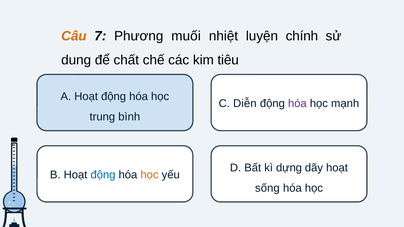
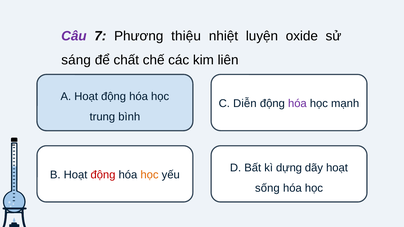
Câu colour: orange -> purple (74, 36)
muối: muối -> thiệu (186, 36)
chính: chính -> oxide (302, 36)
dung: dung -> sáng (76, 60)
tiêu: tiêu -> liên (228, 60)
động colour: blue -> red (103, 175)
